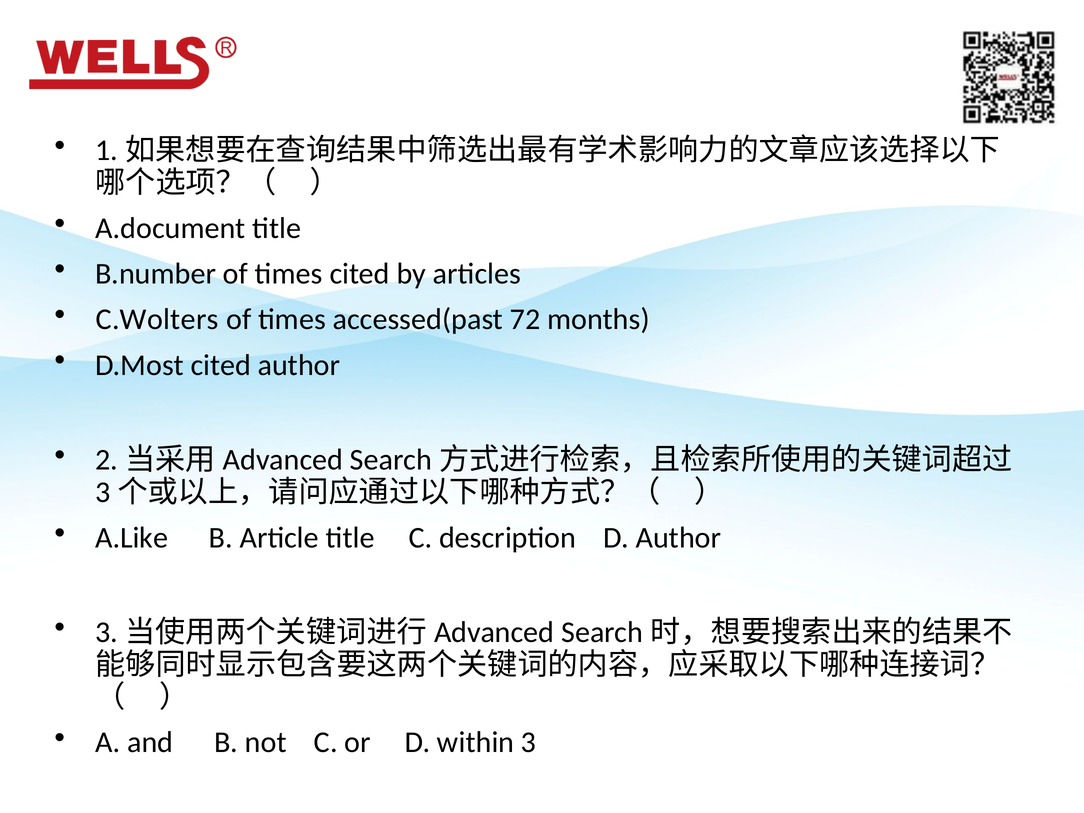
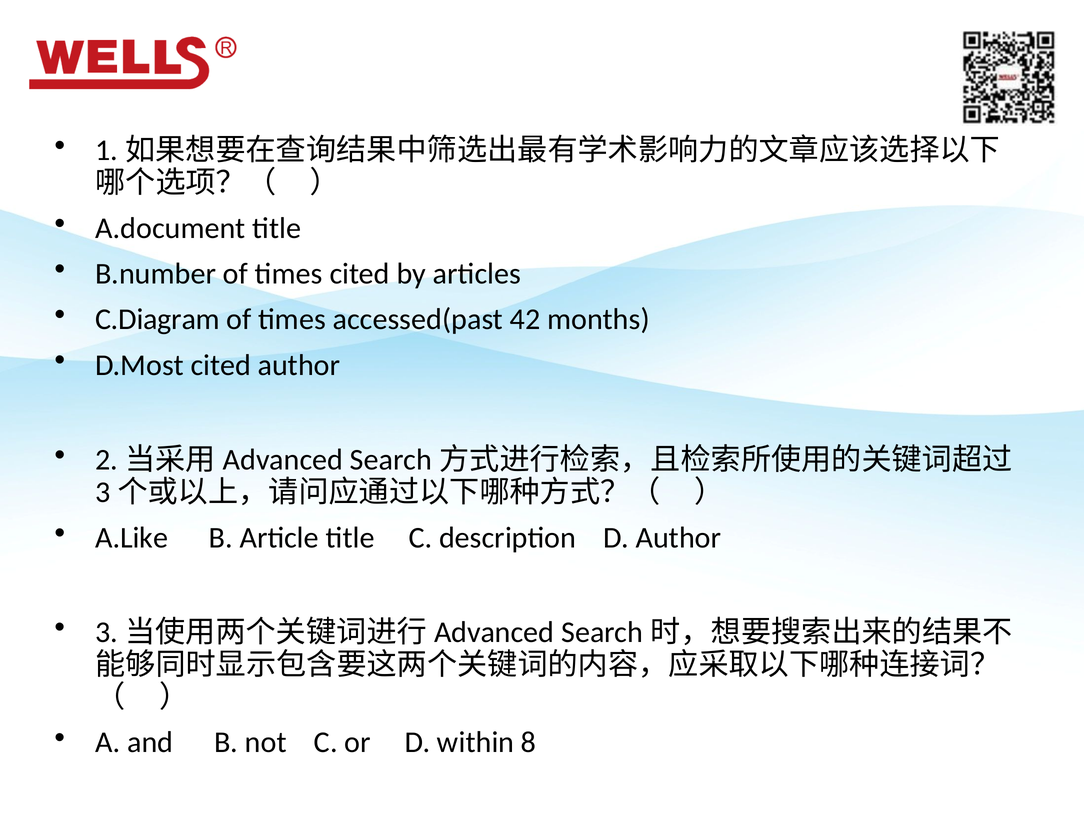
C.Wolters: C.Wolters -> C.Diagram (157, 320)
72: 72 -> 42 (525, 320)
3: 3 -> 8 (529, 742)
